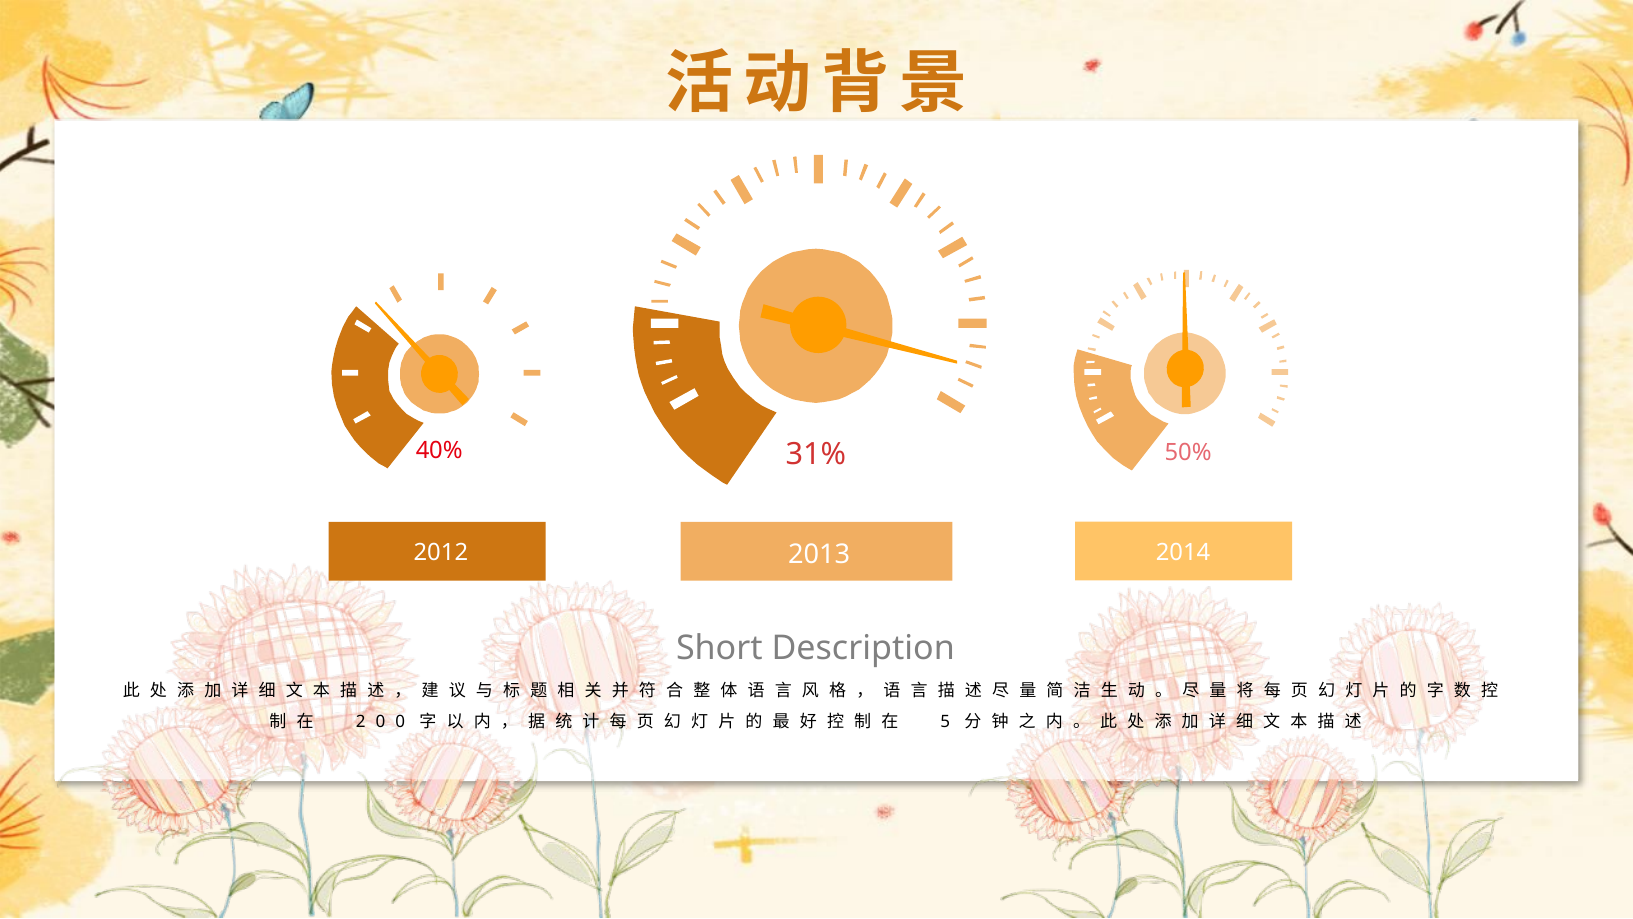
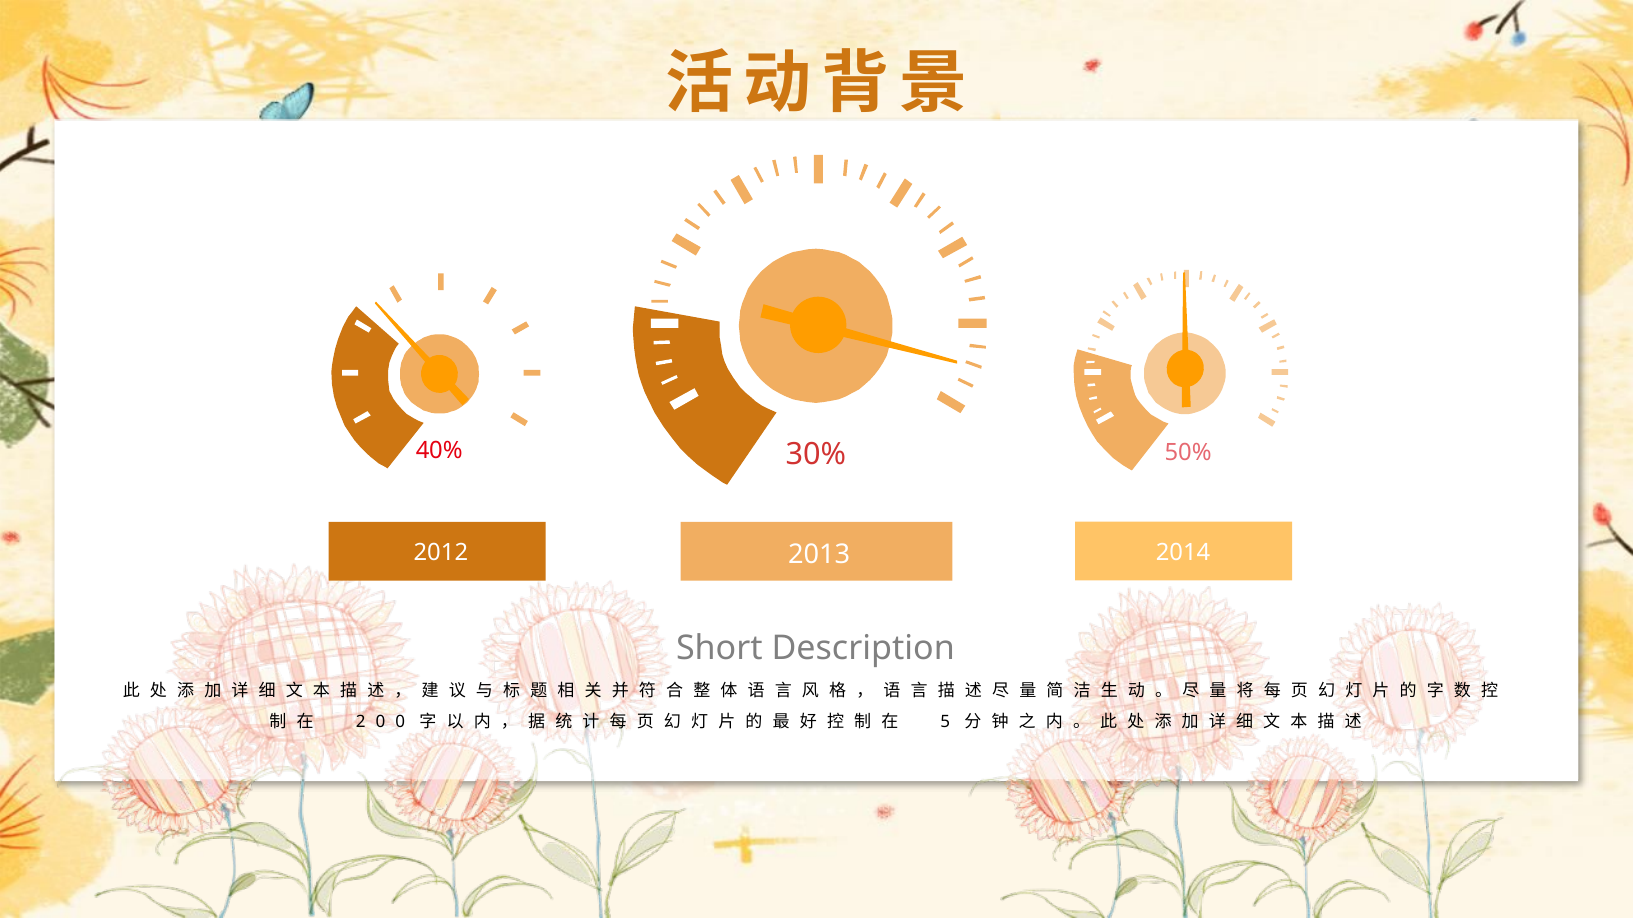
31%: 31% -> 30% (816, 454)
